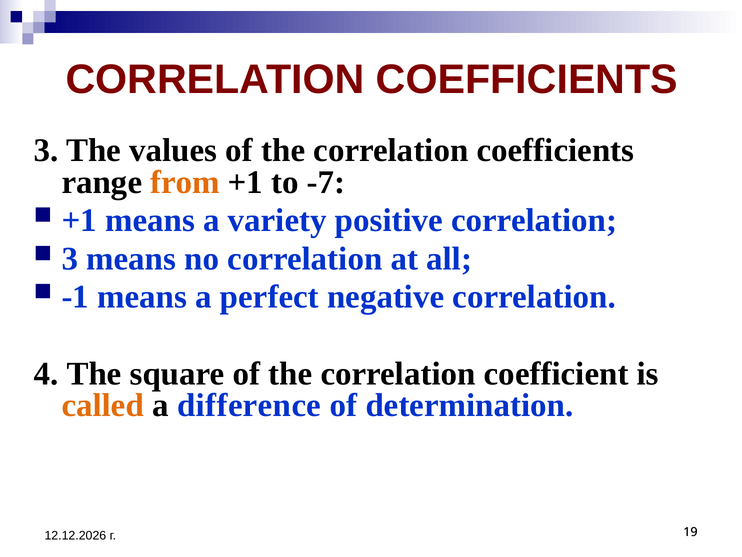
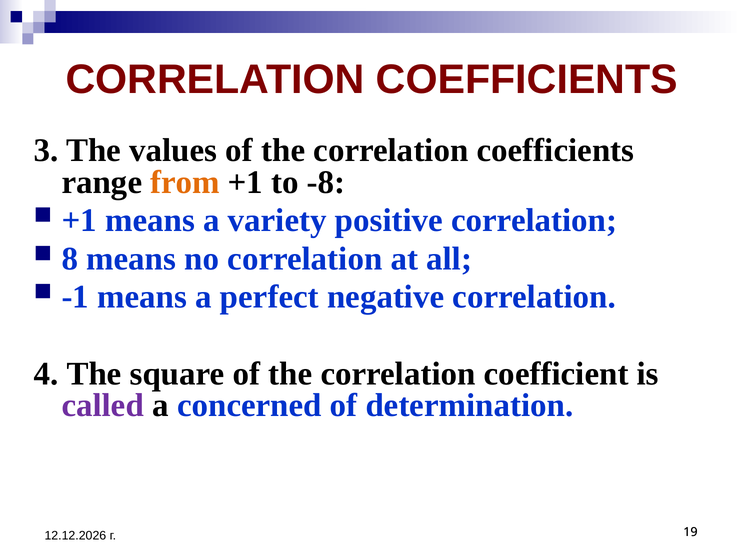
-7: -7 -> -8 (326, 182)
3: 3 -> 8 (70, 259)
called colour: orange -> purple (103, 405)
difference: difference -> concerned (249, 405)
